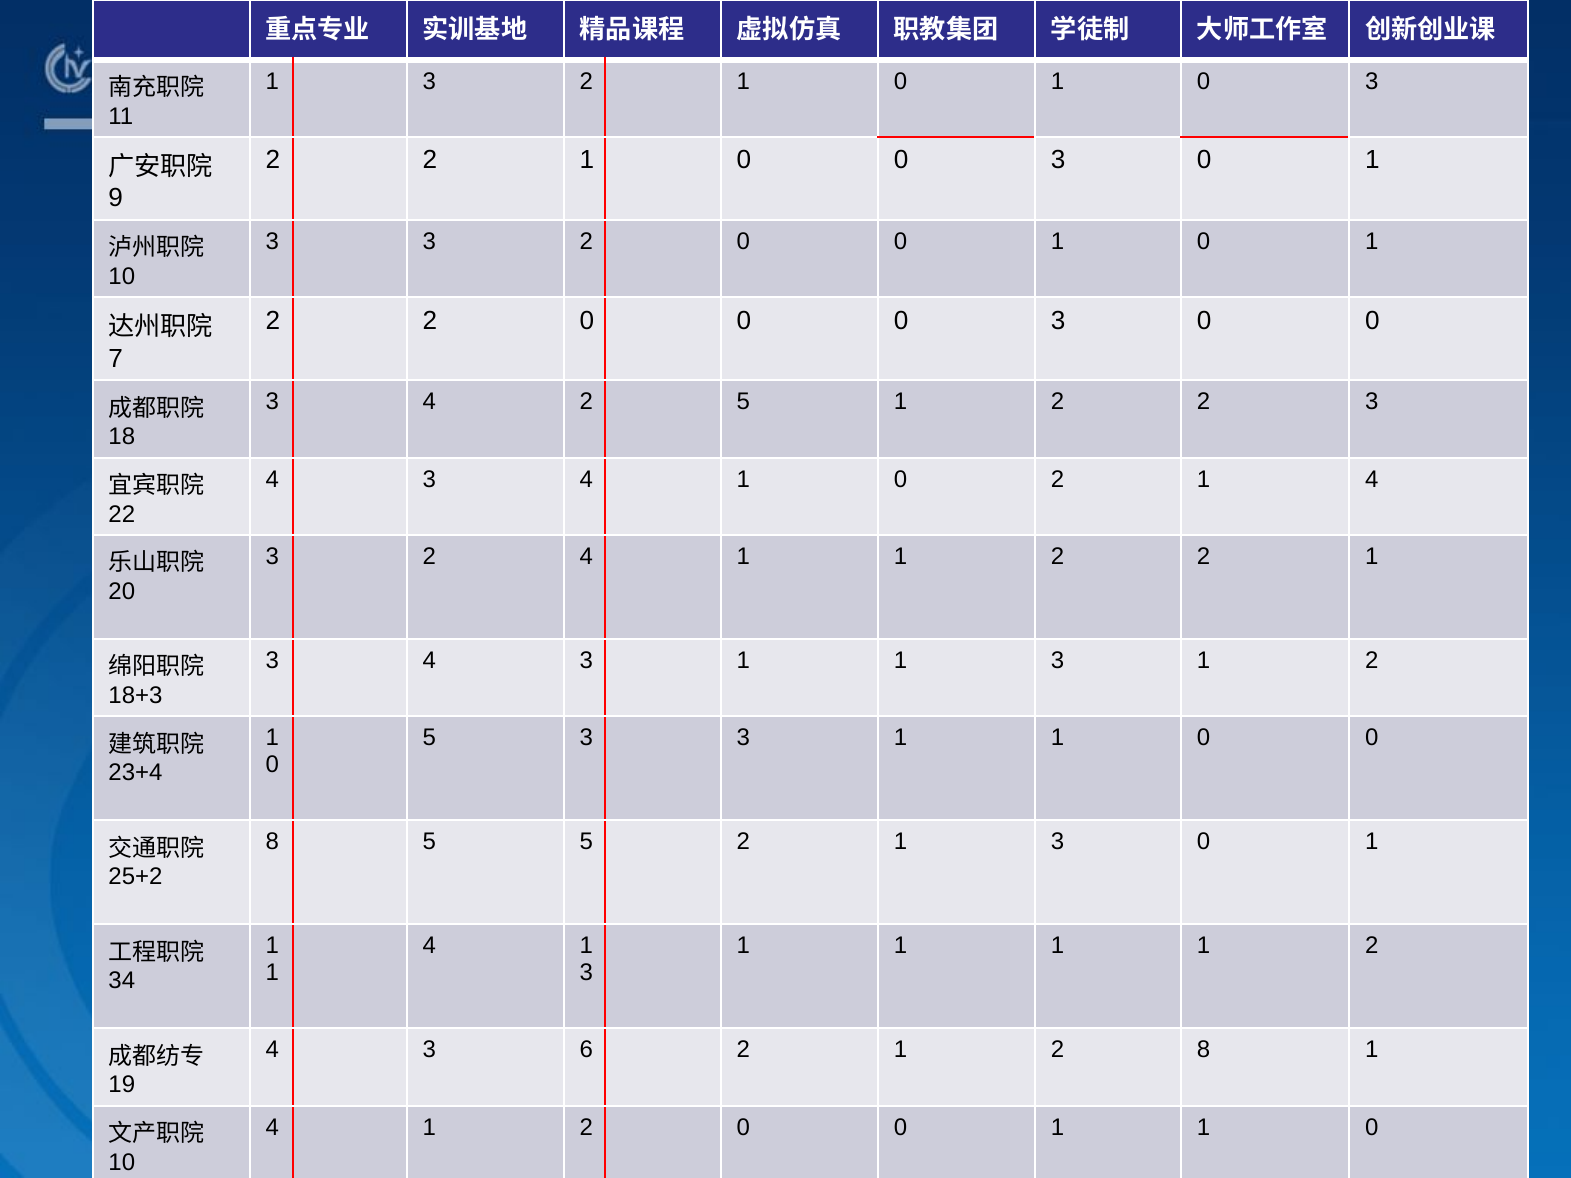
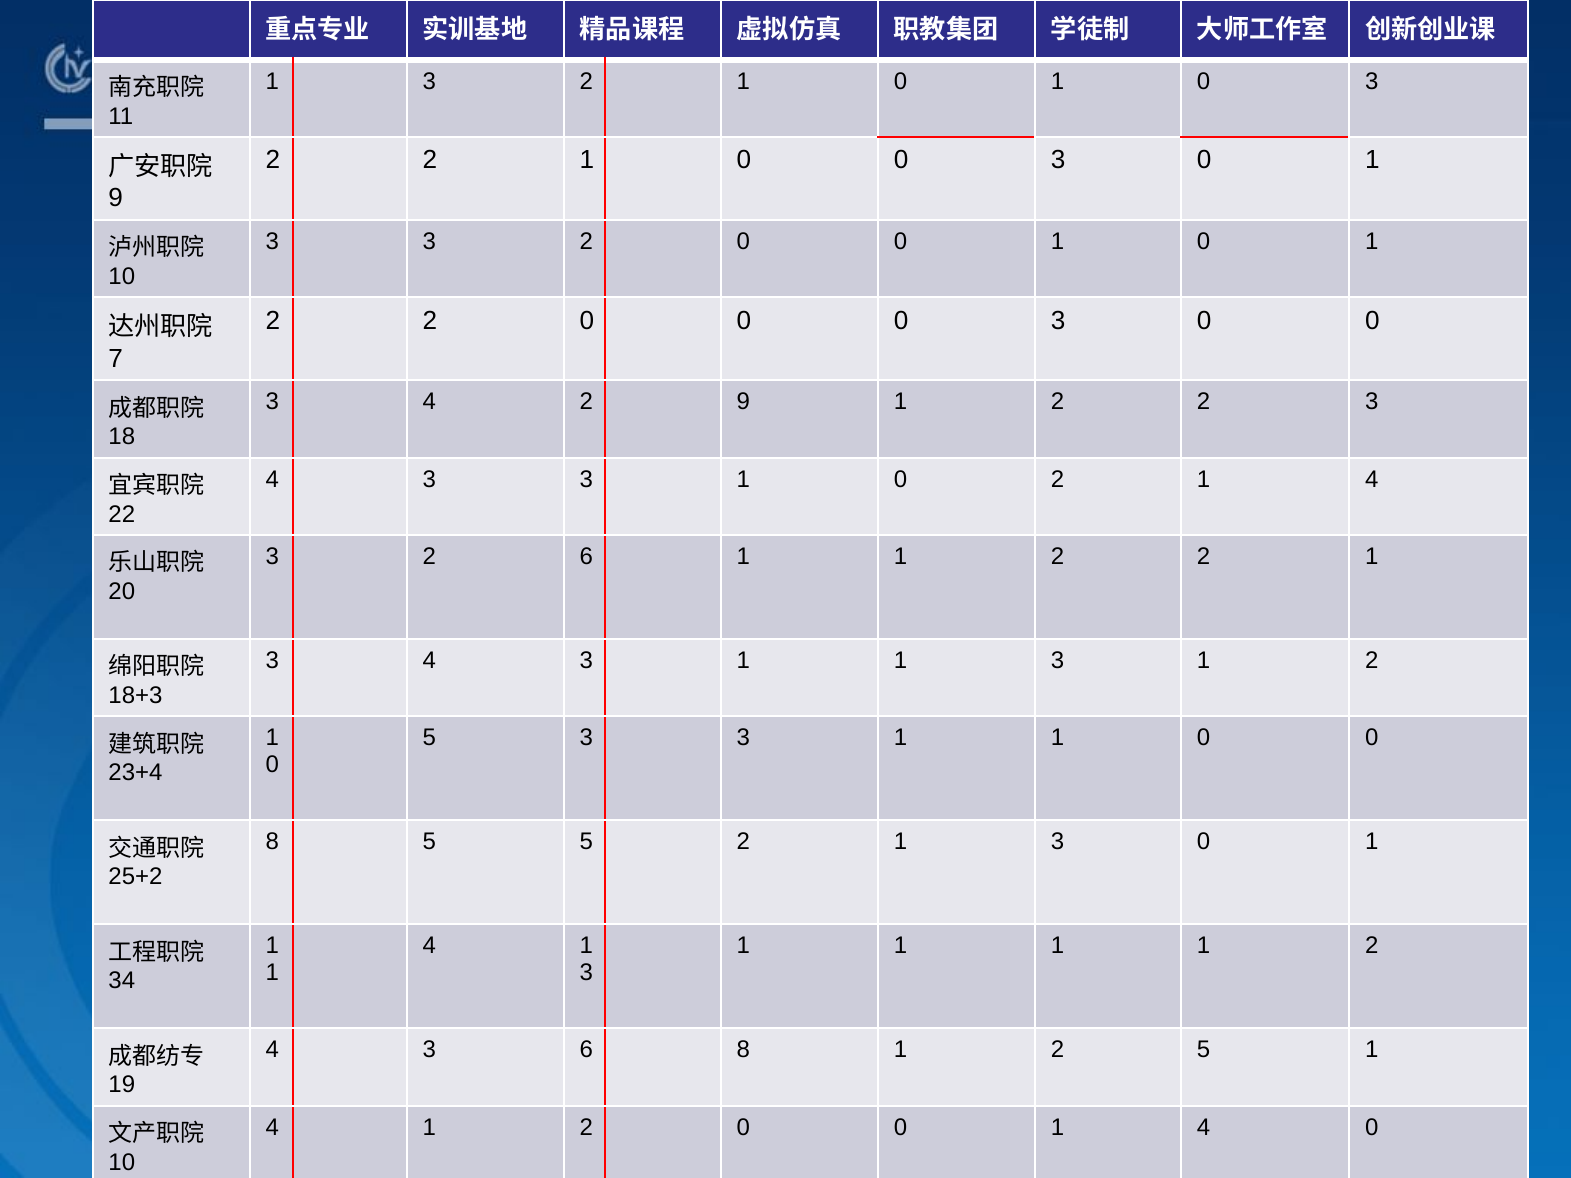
2 5: 5 -> 9 (743, 402)
4 3 4: 4 -> 3 (586, 479)
2 4: 4 -> 6 (586, 557)
6 2: 2 -> 8 (743, 1050)
2 8: 8 -> 5 (1204, 1050)
0 1 1: 1 -> 4 (1204, 1128)
